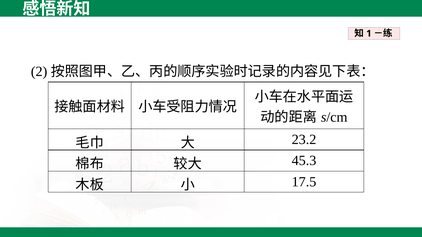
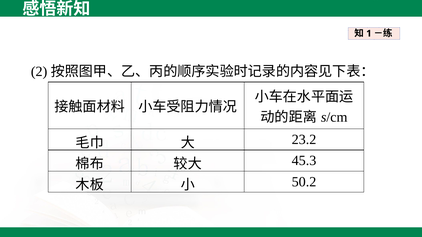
17.5: 17.5 -> 50.2 (304, 182)
